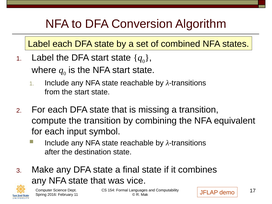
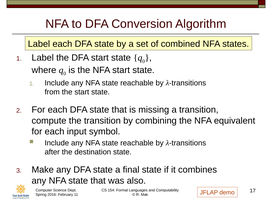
vice: vice -> also (136, 181)
